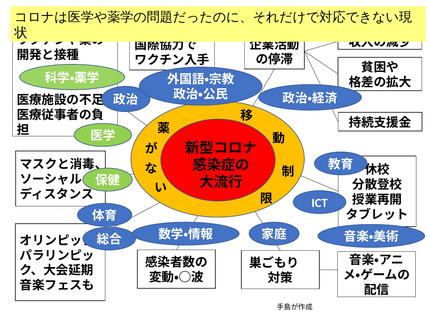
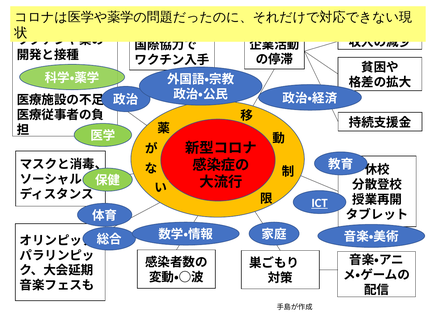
ICT underline: none -> present (320, 203)
